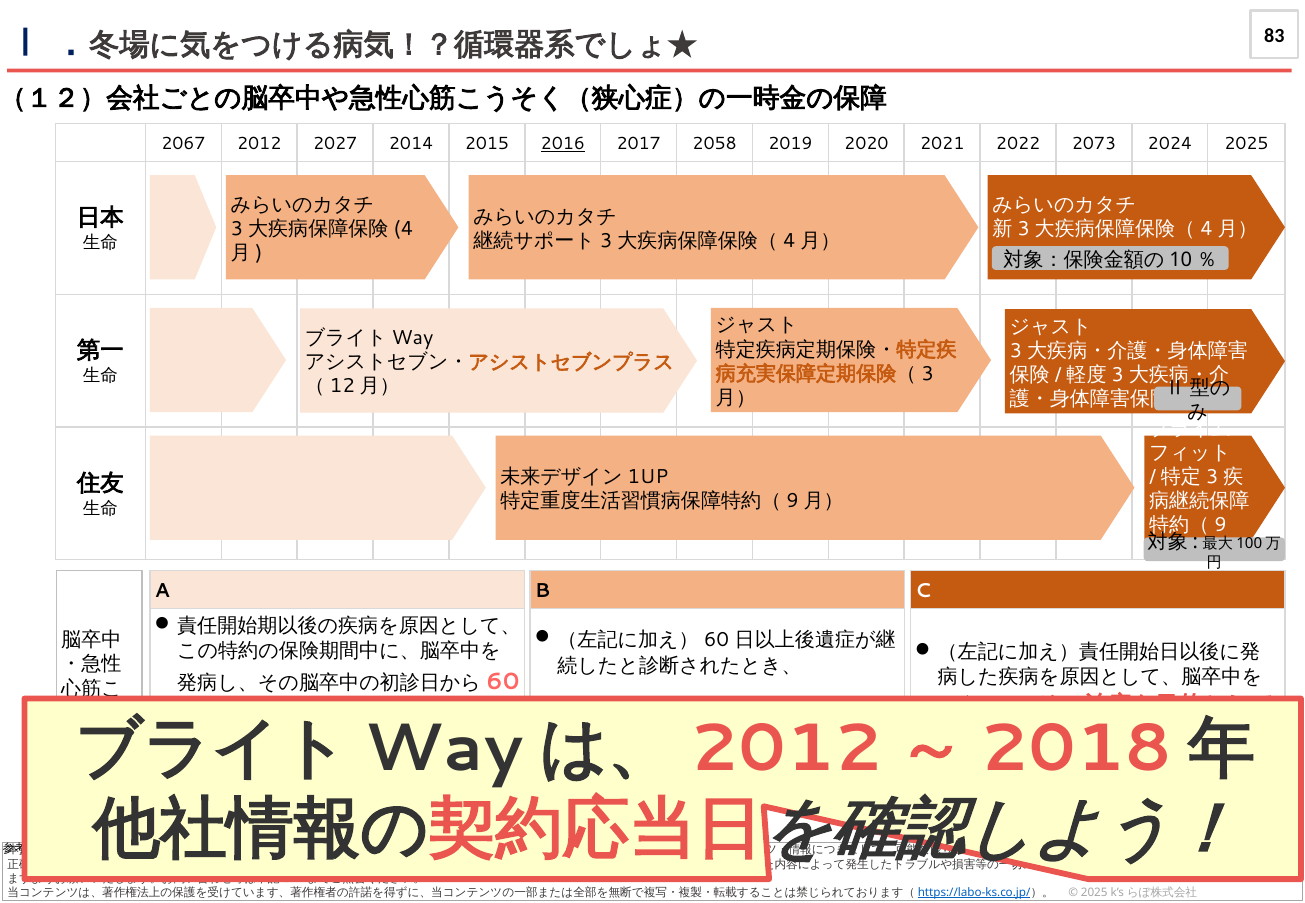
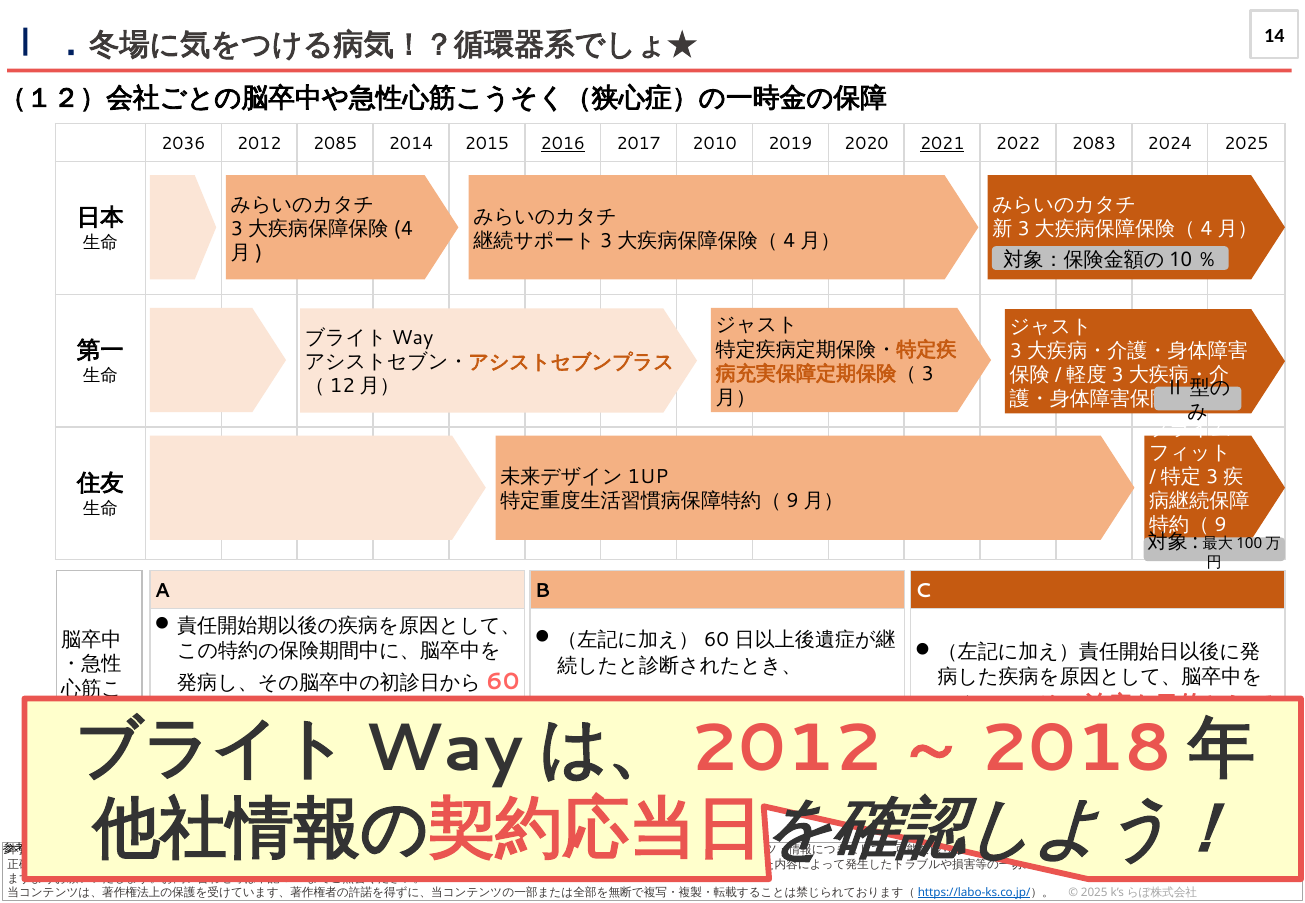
83: 83 -> 14 (1274, 36)
2067: 2067 -> 2036 (183, 144)
2027: 2027 -> 2085 (335, 144)
2058: 2058 -> 2010 (715, 144)
2021 underline: none -> present (942, 144)
2073: 2073 -> 2083 (1094, 144)
